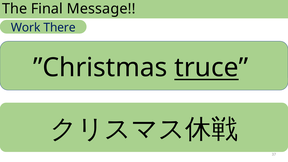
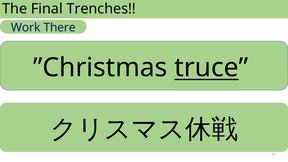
Message: Message -> Trenches (101, 9)
